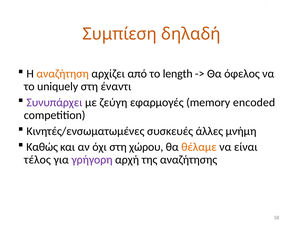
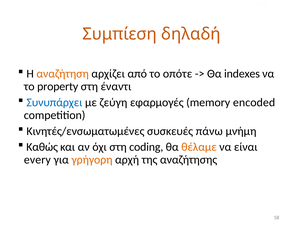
length: length -> οπότε (178, 73)
όφελος: όφελος -> indexes (242, 73)
uniquely: uniquely -> property (58, 86)
Συνυπάρχει colour: purple -> blue (54, 102)
άλλες: άλλες -> πάνω (209, 131)
χώρου: χώρου -> coding (146, 147)
τέλος: τέλος -> every (37, 159)
γρήγορη colour: purple -> orange (92, 159)
